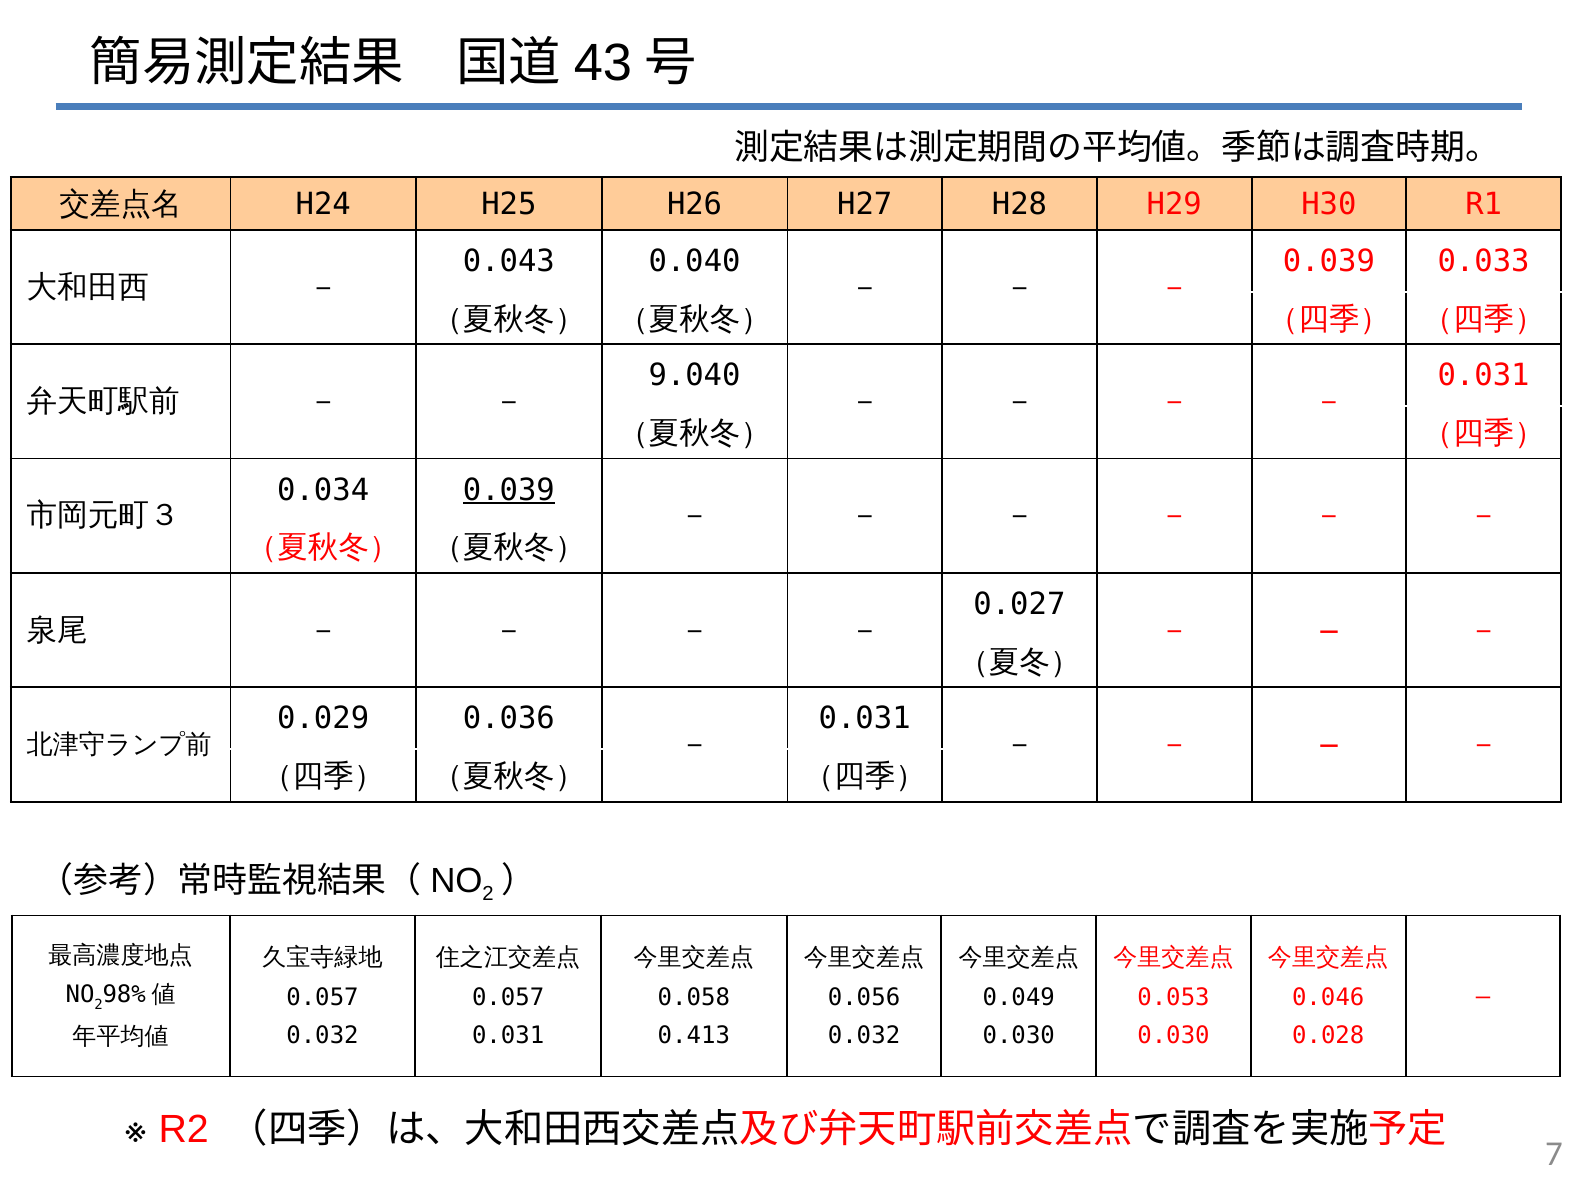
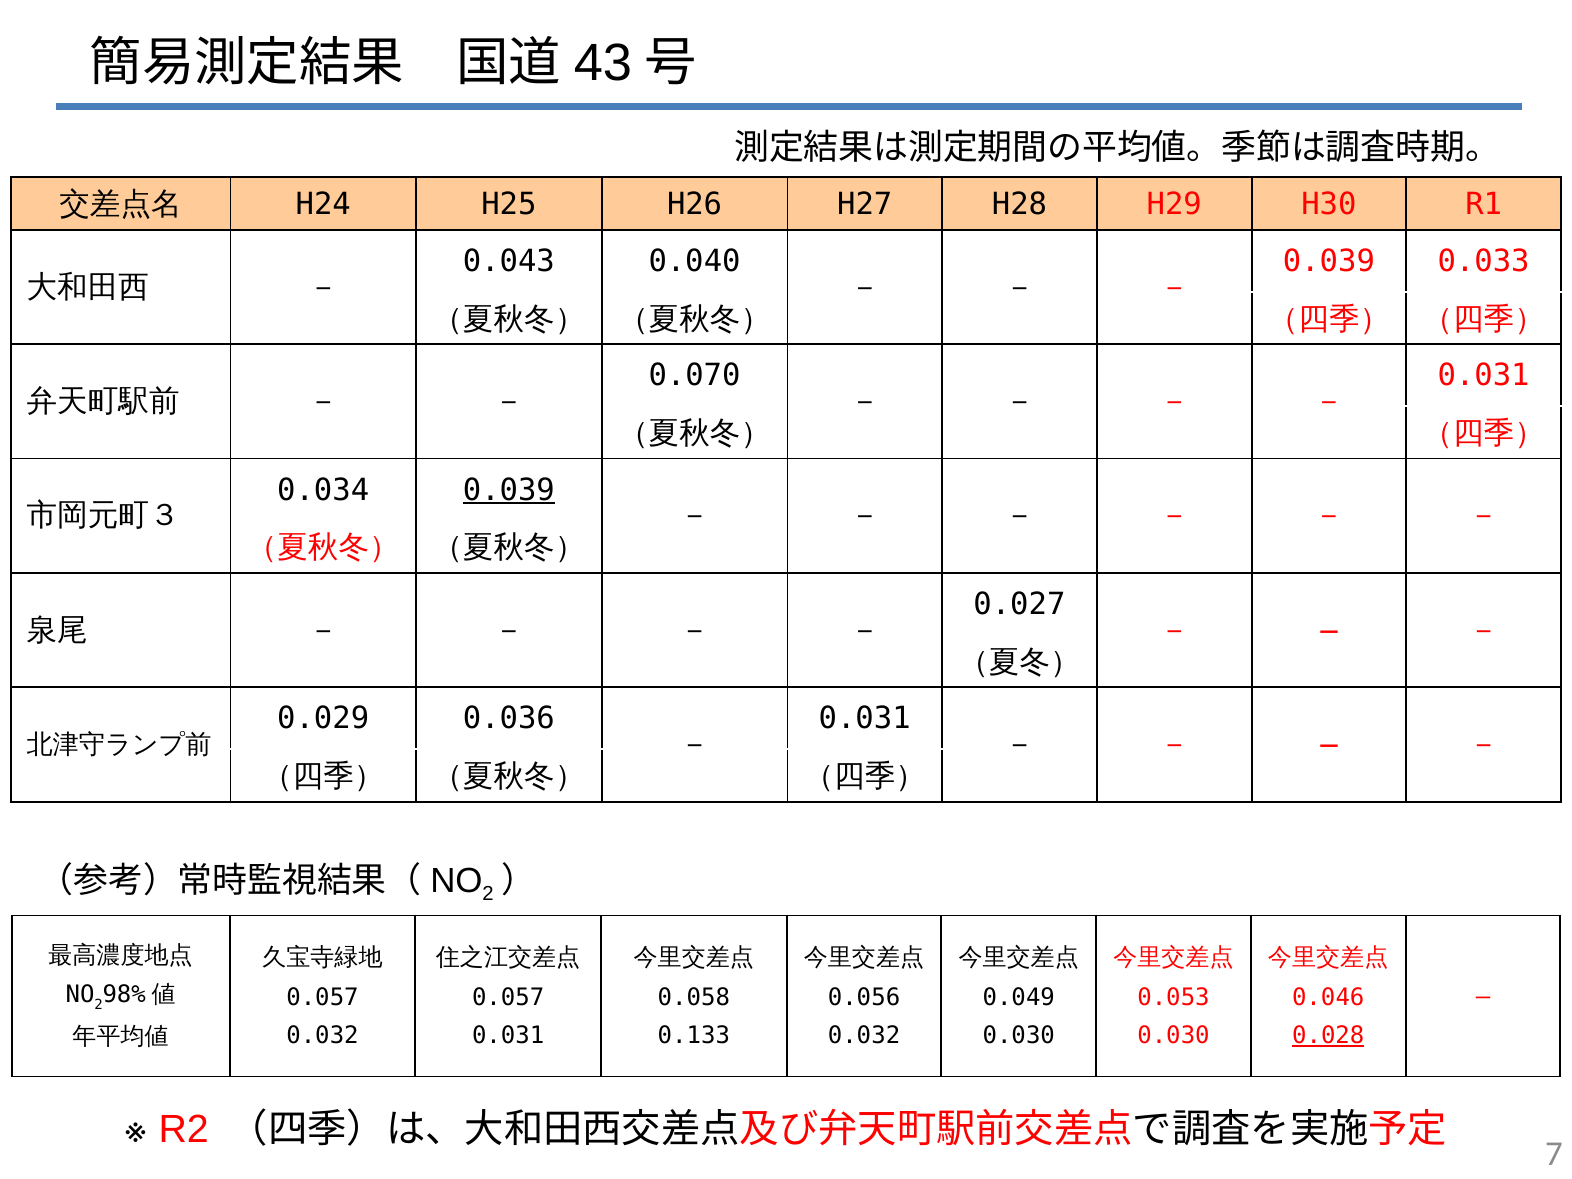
9.040: 9.040 -> 0.070 (695, 376)
0.413: 0.413 -> 0.133 (694, 1036)
0.028 underline: none -> present (1328, 1036)
